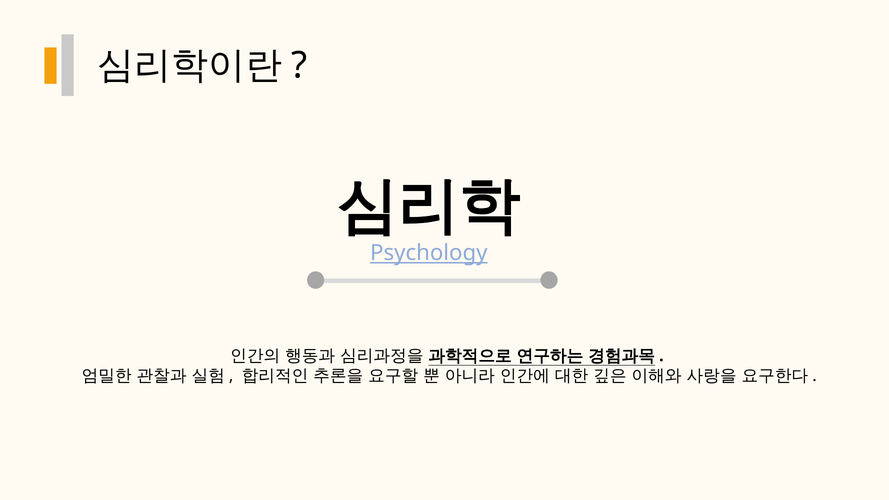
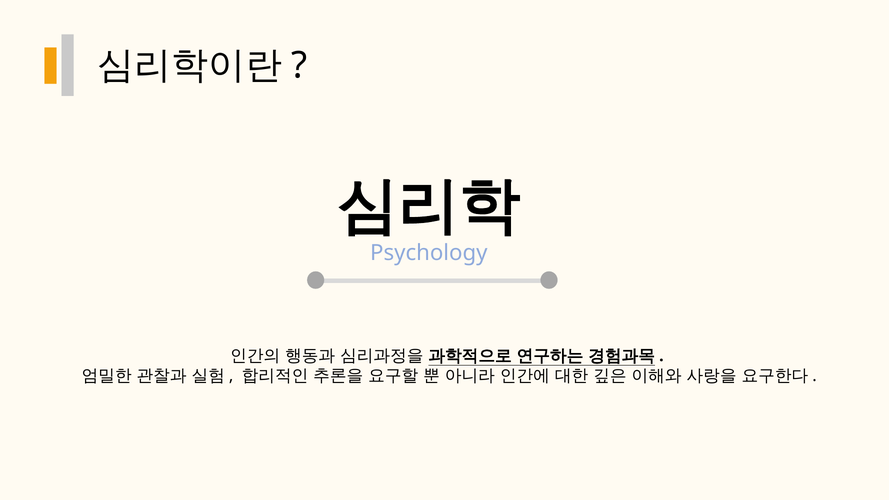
Psychology underline: present -> none (429, 253)
